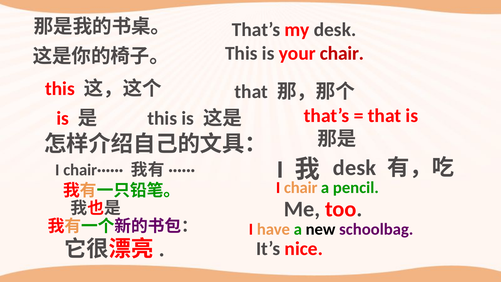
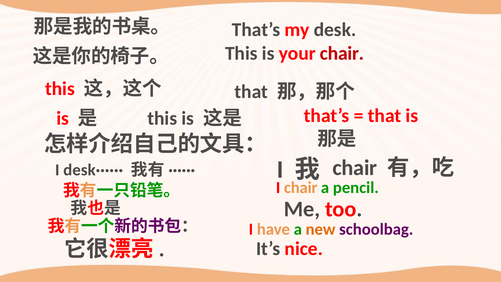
chair······: chair······ -> desk······ (93, 170)
desk: desk -> chair (355, 168)
new colour: black -> orange (321, 229)
